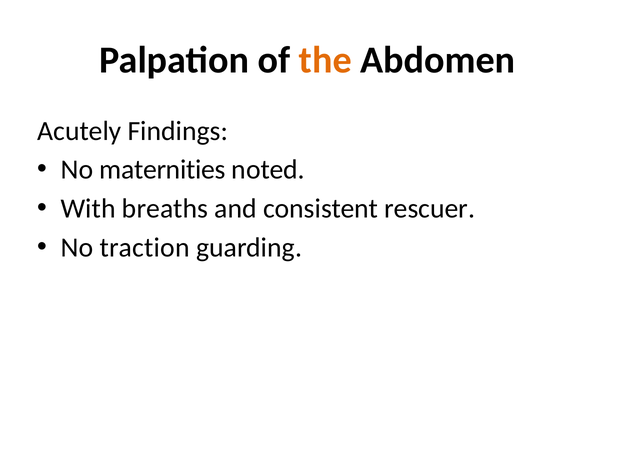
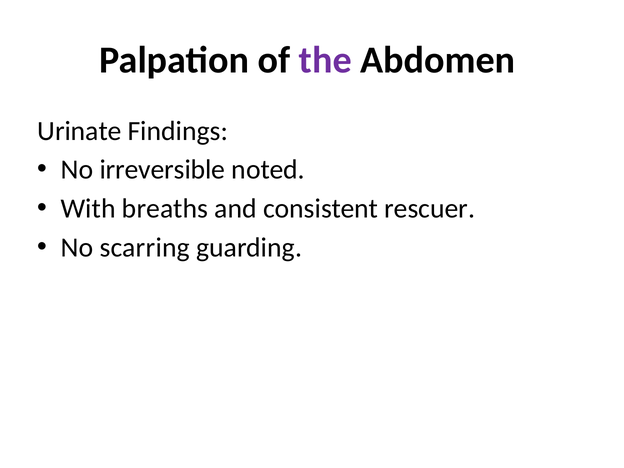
the colour: orange -> purple (325, 60)
Acutely: Acutely -> Urinate (79, 131)
maternities: maternities -> irreversible (162, 170)
traction: traction -> scarring (145, 247)
